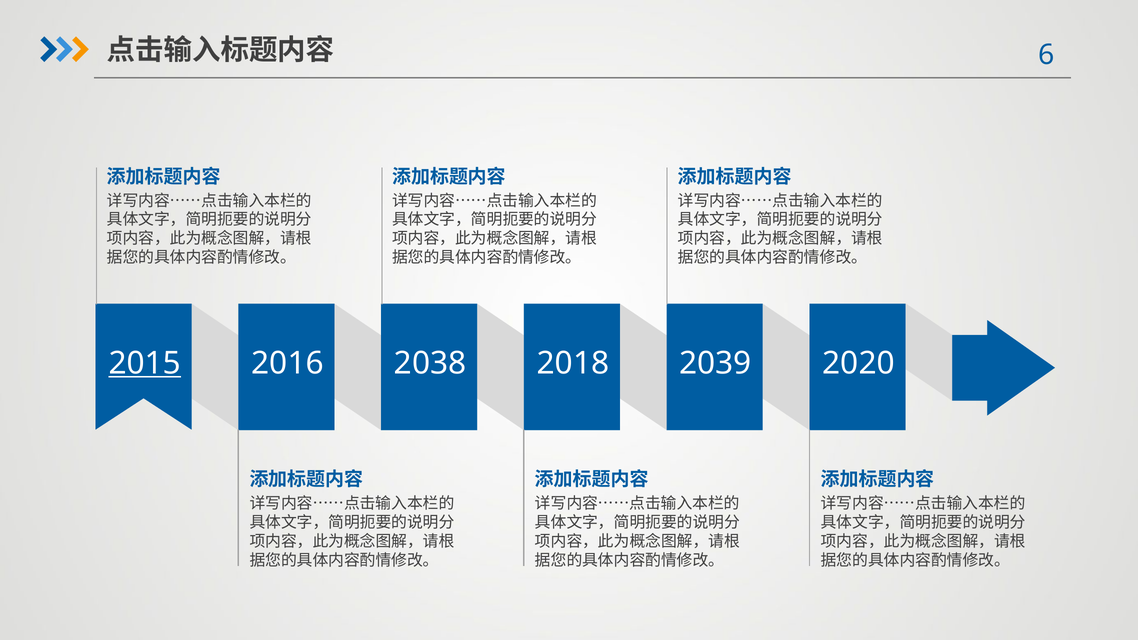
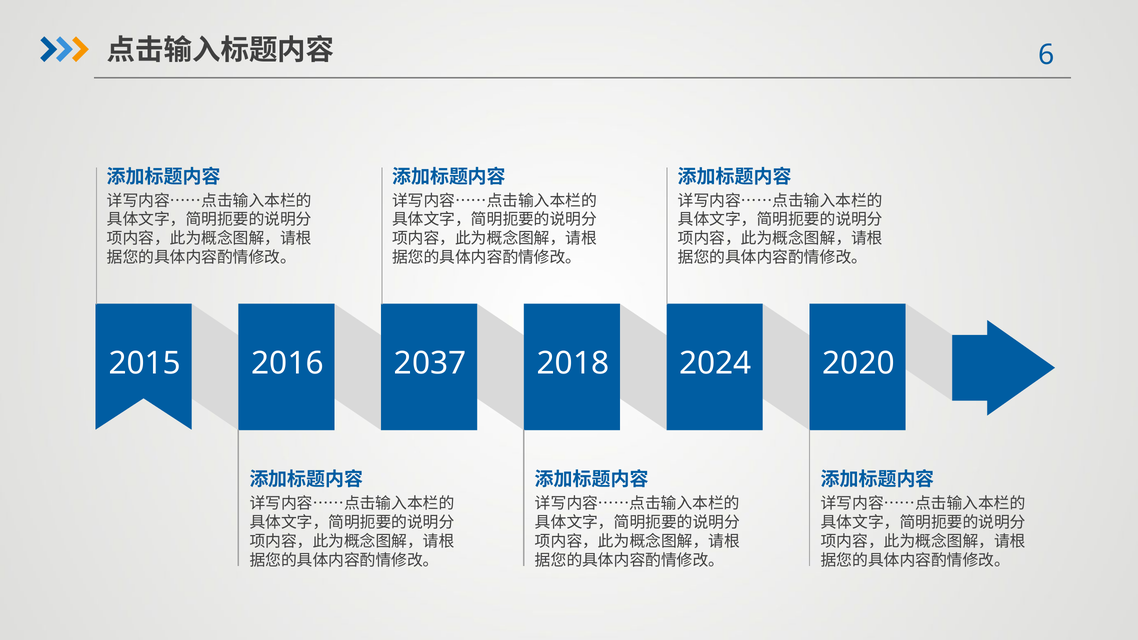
2015 underline: present -> none (145, 363)
2038: 2038 -> 2037 (430, 363)
2039: 2039 -> 2024 (715, 363)
